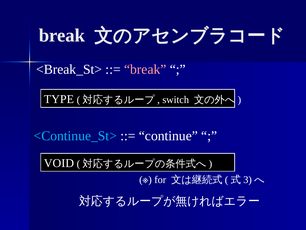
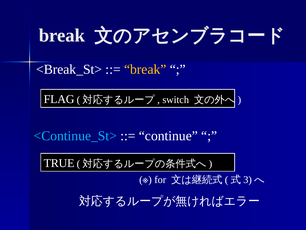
break colour: pink -> yellow (145, 69)
TYPE: TYPE -> FLAG (59, 99)
VOID: VOID -> TRUE (59, 163)
